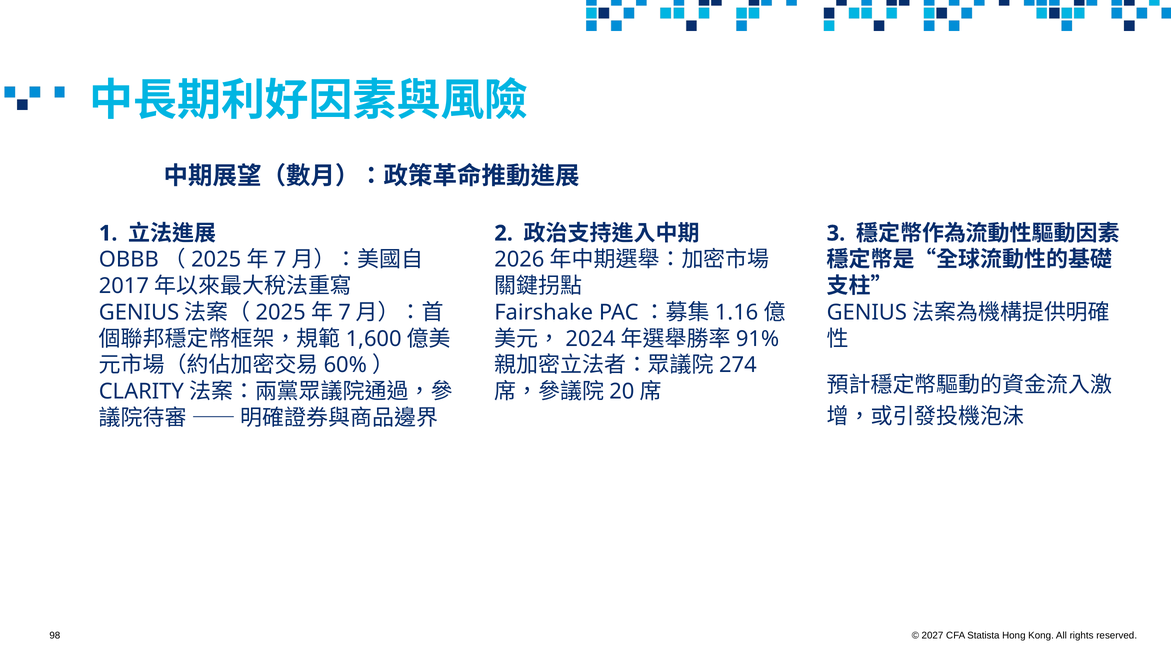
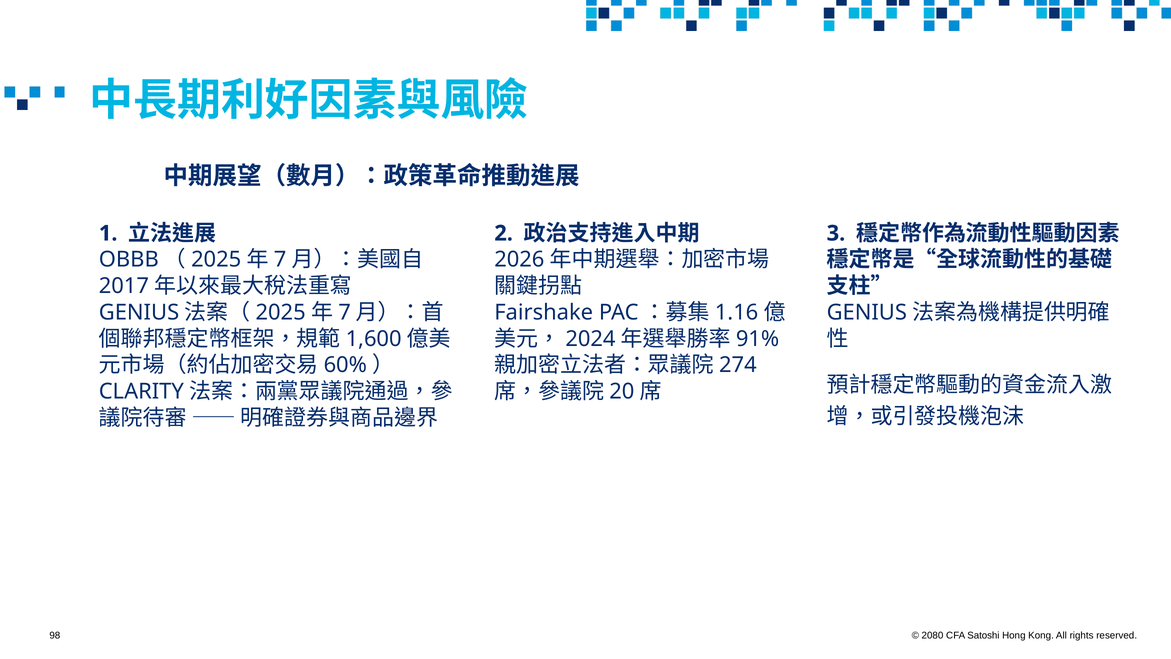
2027: 2027 -> 2080 (932, 635)
Statista: Statista -> Satoshi (983, 635)
